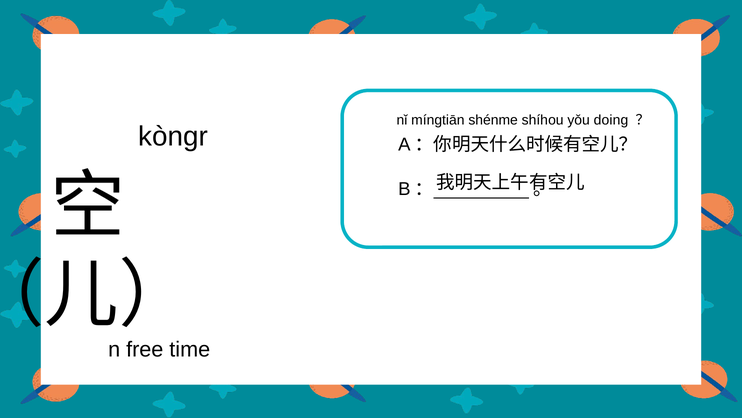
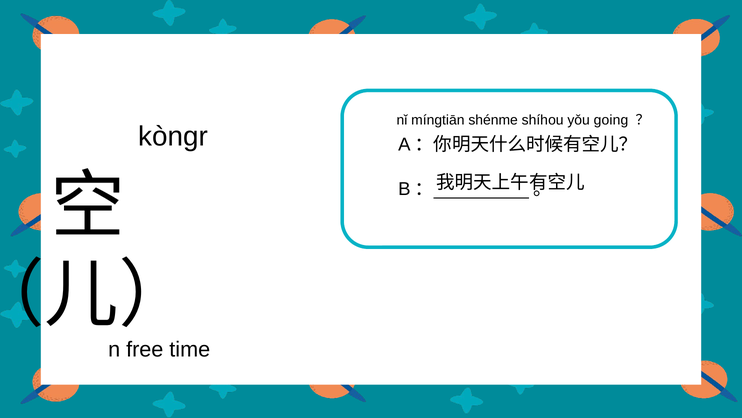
doing: doing -> going (611, 120)
